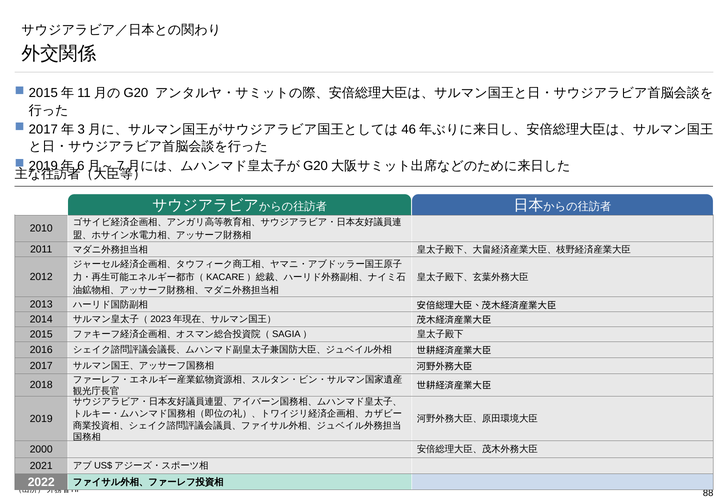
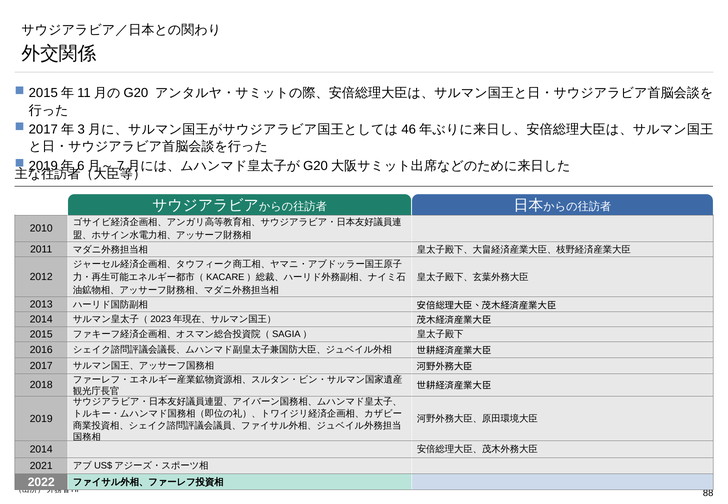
2000: 2000 -> 2014 (41, 450)
